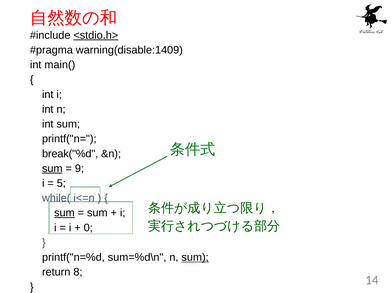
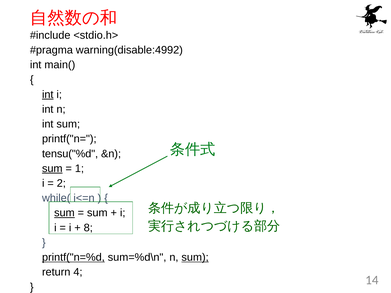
<stdio.h> underline: present -> none (96, 35)
warning(disable:1409: warning(disable:1409 -> warning(disable:4992 (129, 50)
int underline: none -> present (48, 95)
break("%d: break("%d -> tensu("%d (70, 154)
9: 9 -> 1 (79, 169)
5: 5 -> 2 (61, 183)
0: 0 -> 8 (88, 228)
printf("n=%d underline: none -> present (73, 258)
8: 8 -> 4 (78, 272)
